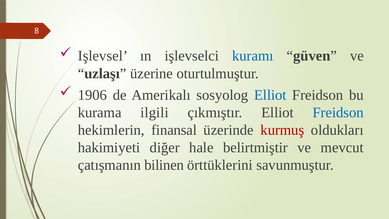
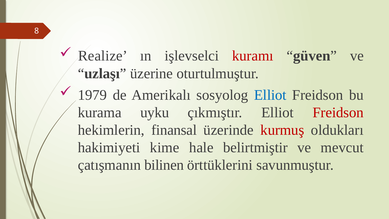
Işlevsel: Işlevsel -> Realize (103, 56)
kuramı colour: blue -> red (253, 56)
1906: 1906 -> 1979 (92, 95)
ilgili: ilgili -> uyku (155, 112)
Freidson colour: blue -> red (338, 112)
diğer: diğer -> kime (165, 147)
